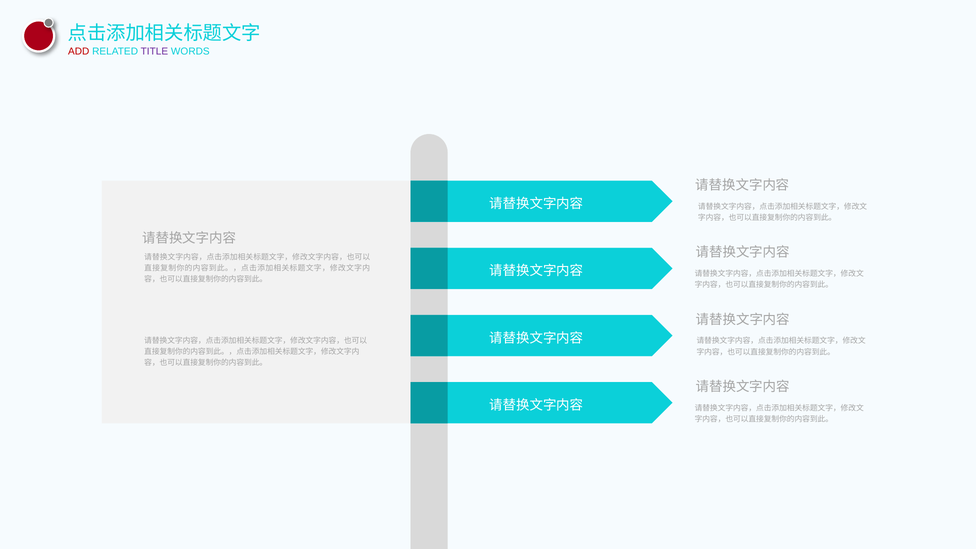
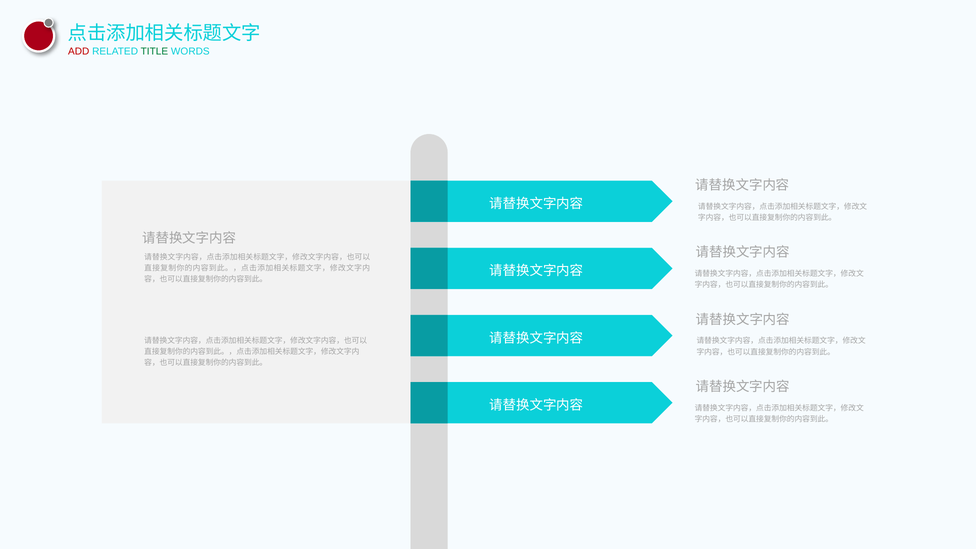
TITLE colour: purple -> green (154, 51)
